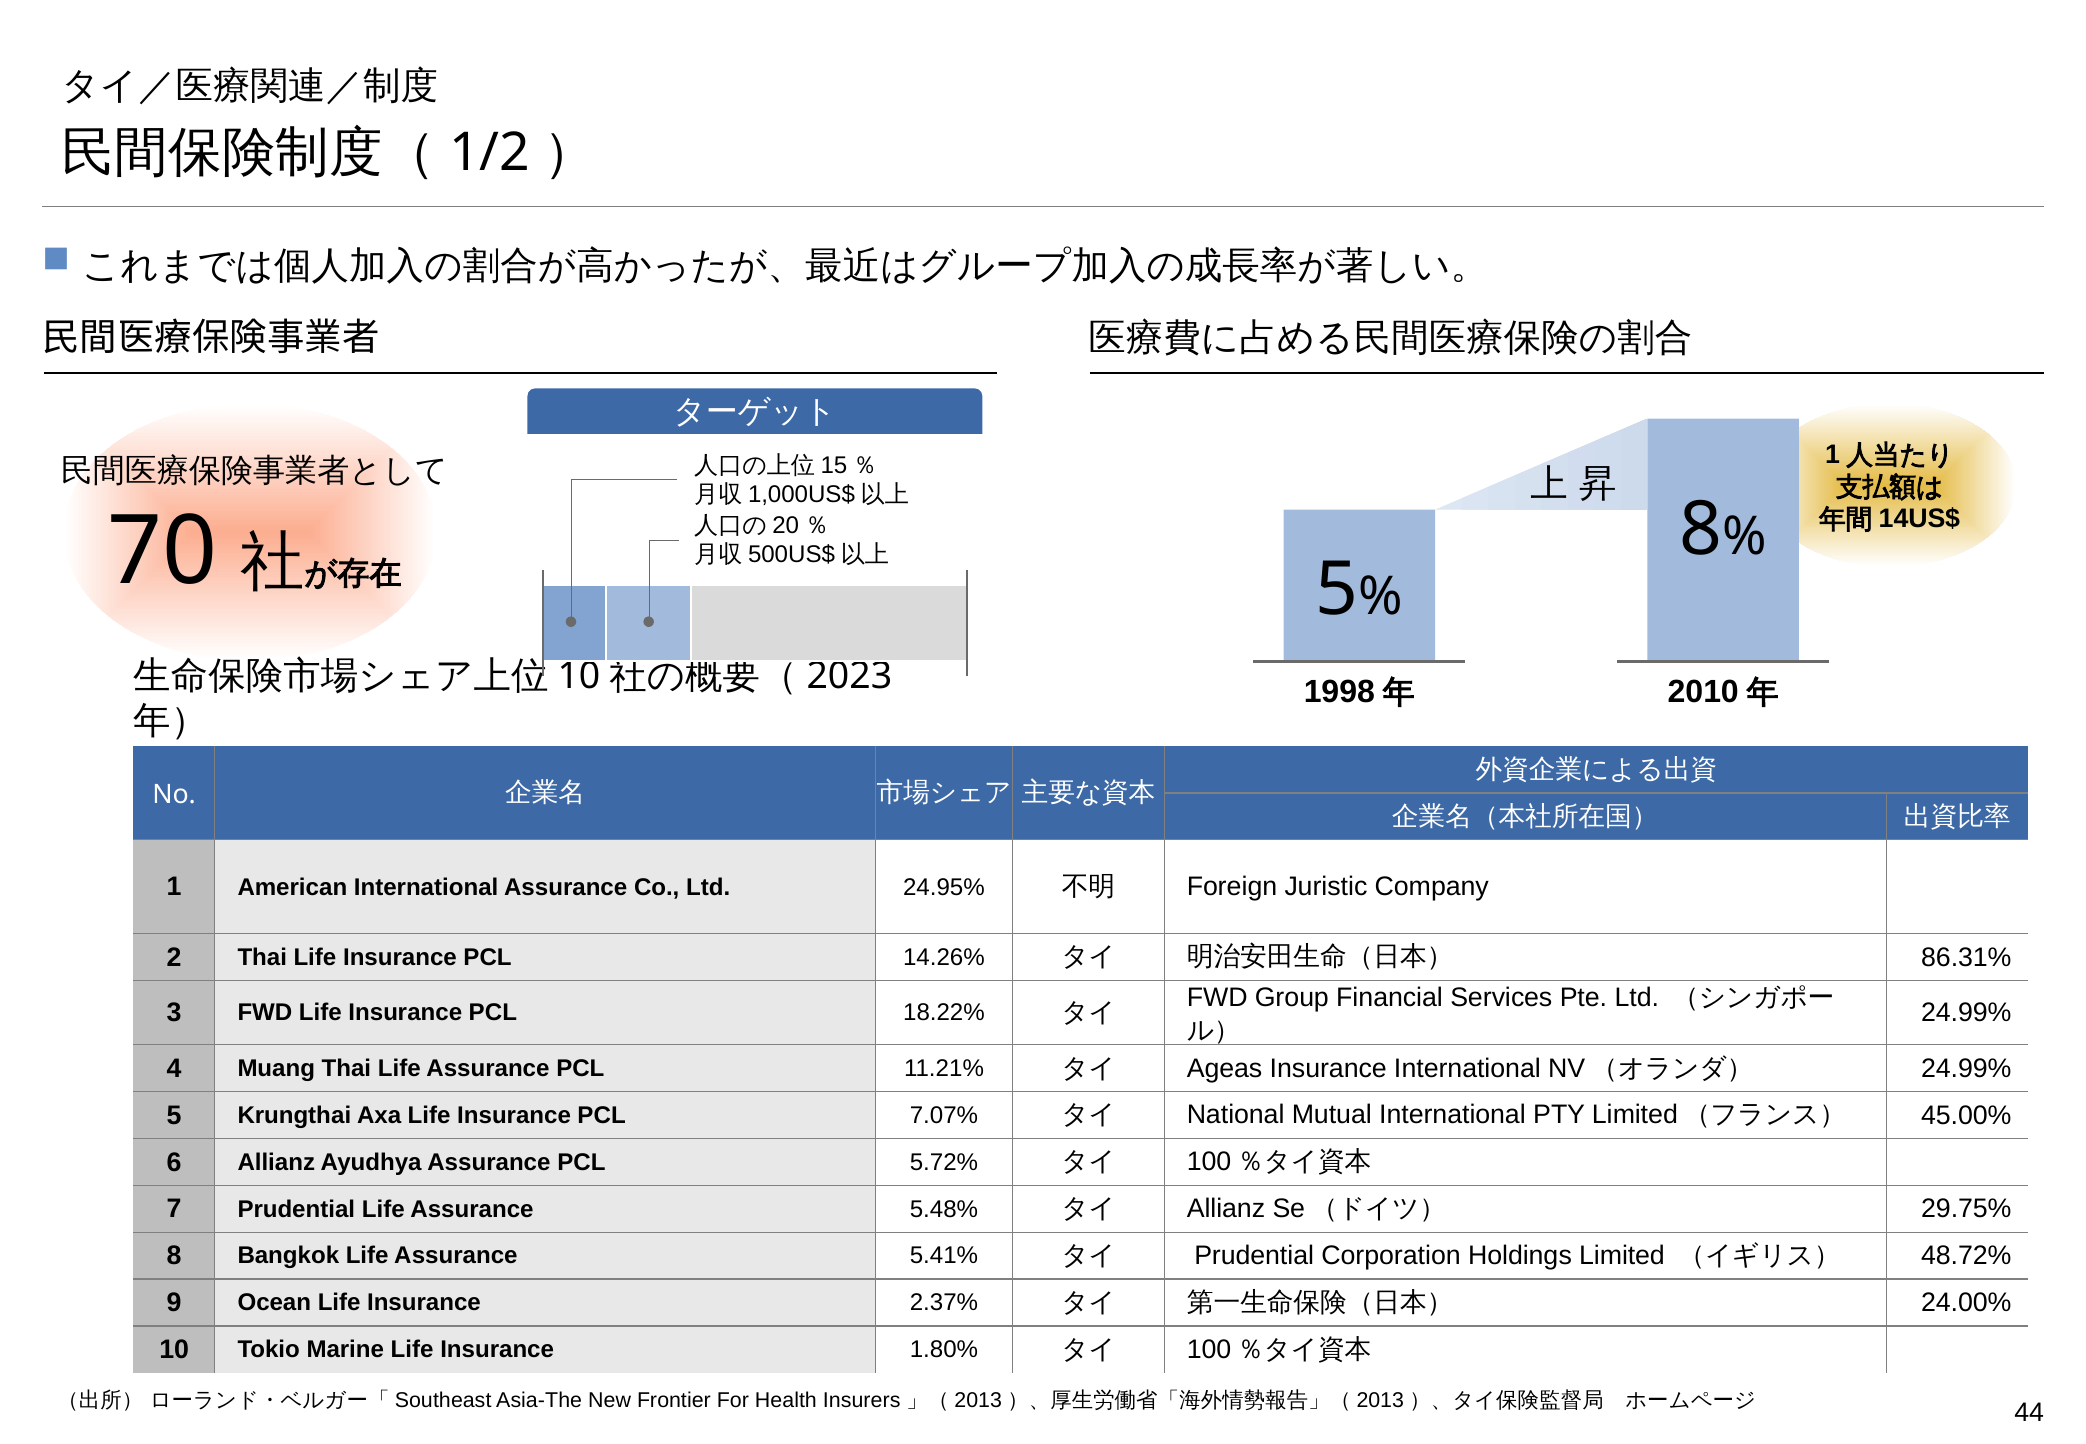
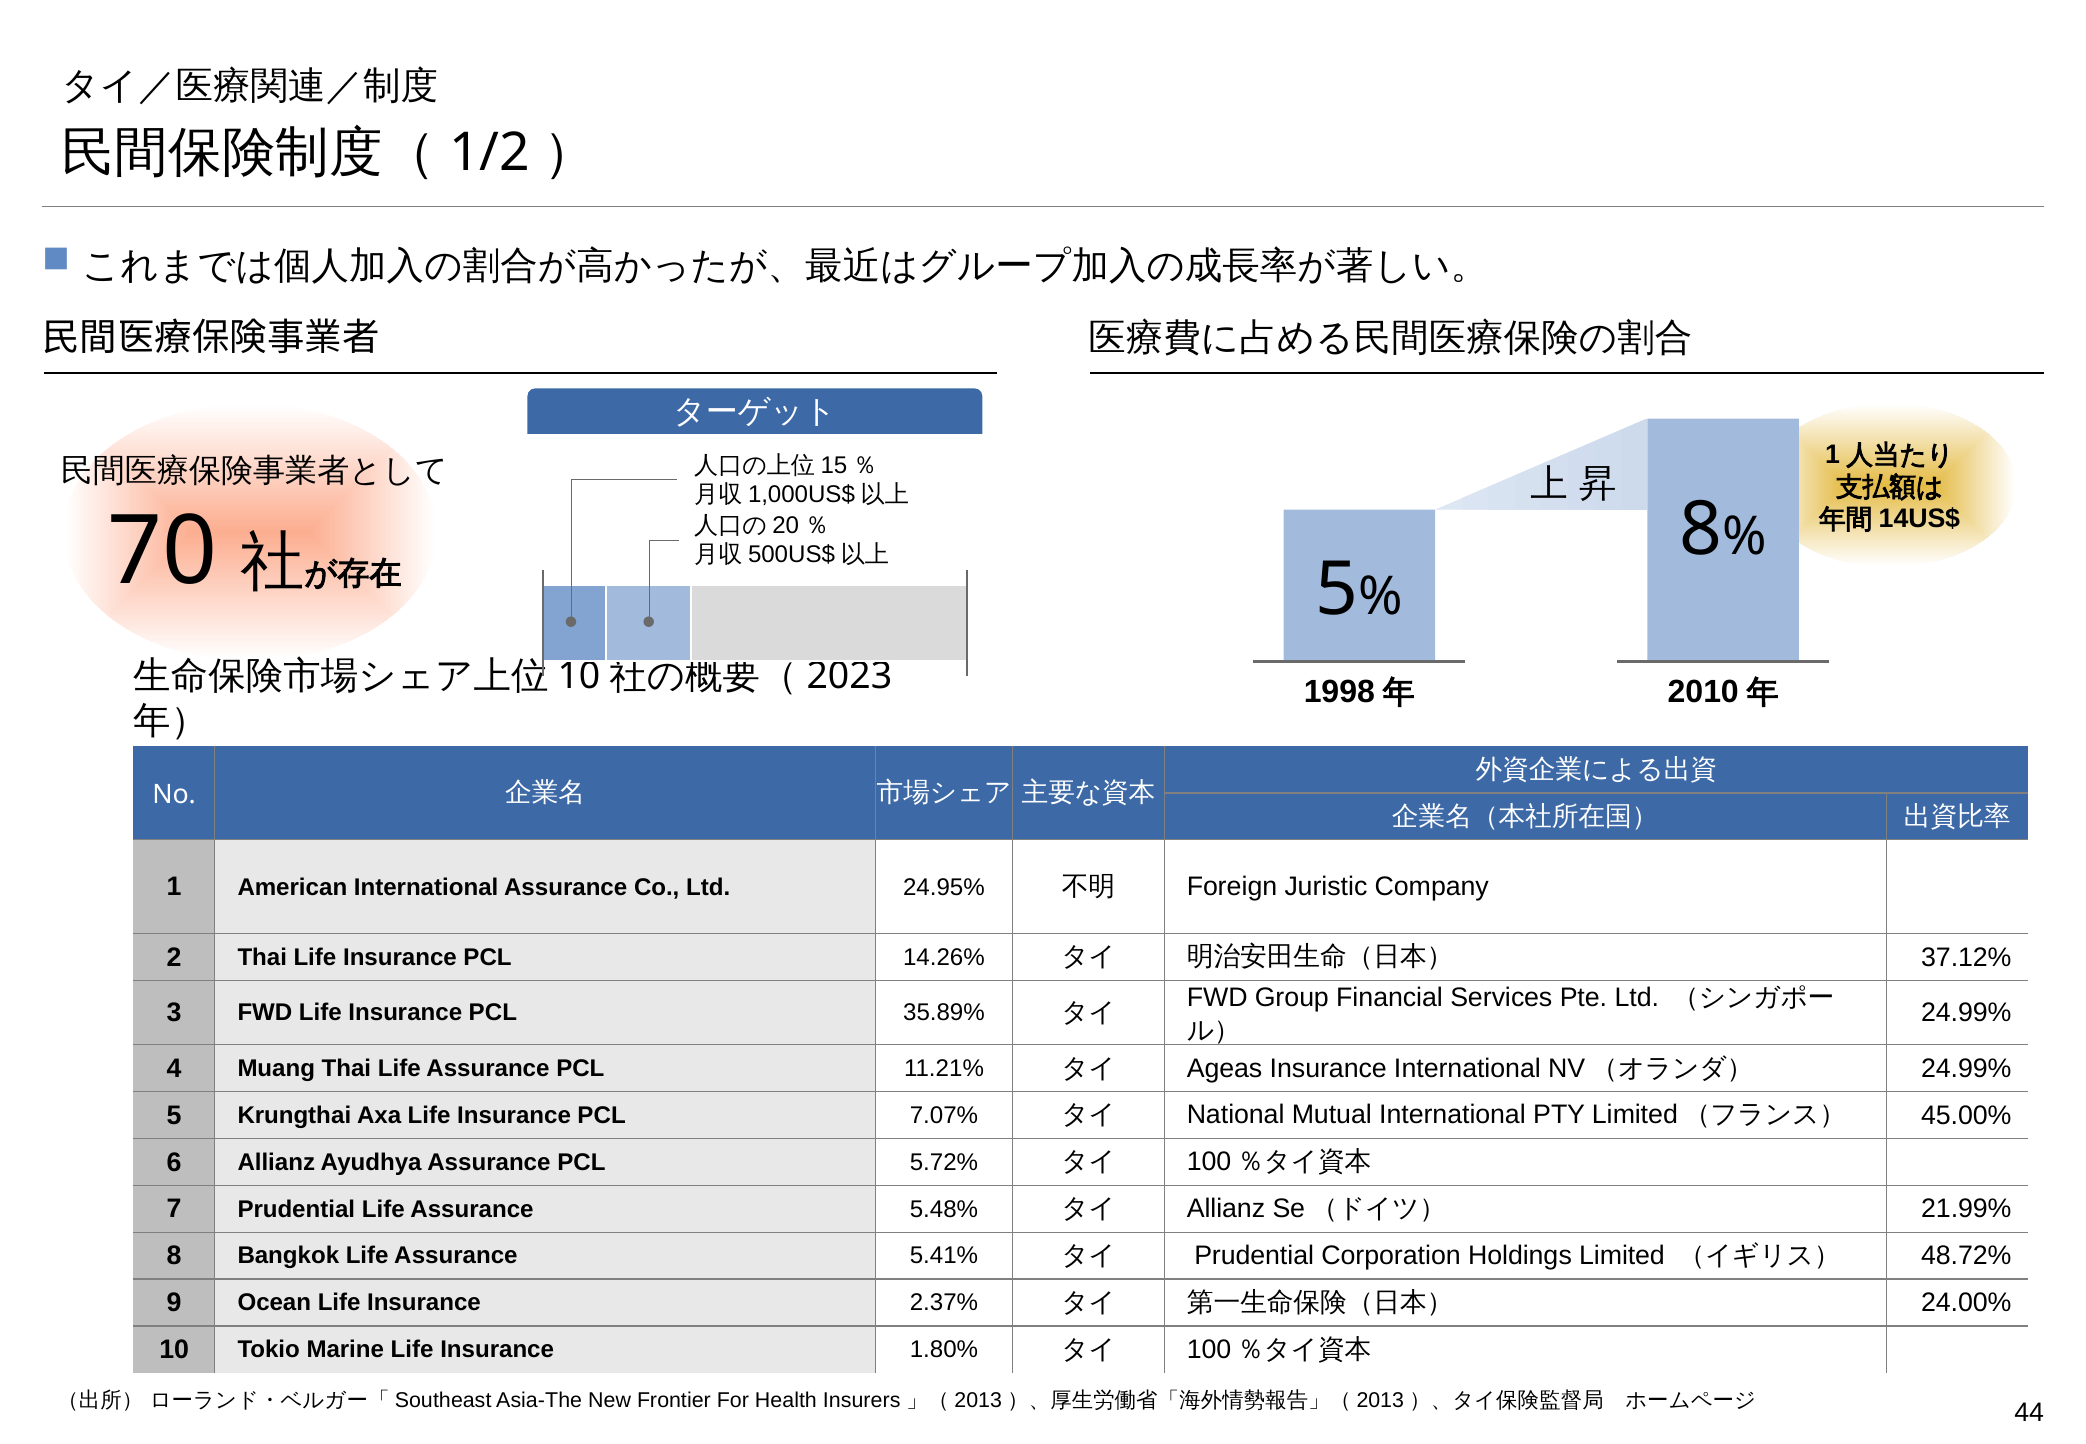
86.31%: 86.31% -> 37.12% (1966, 957)
18.22%: 18.22% -> 35.89% (944, 1013)
29.75%: 29.75% -> 21.99% (1966, 1209)
